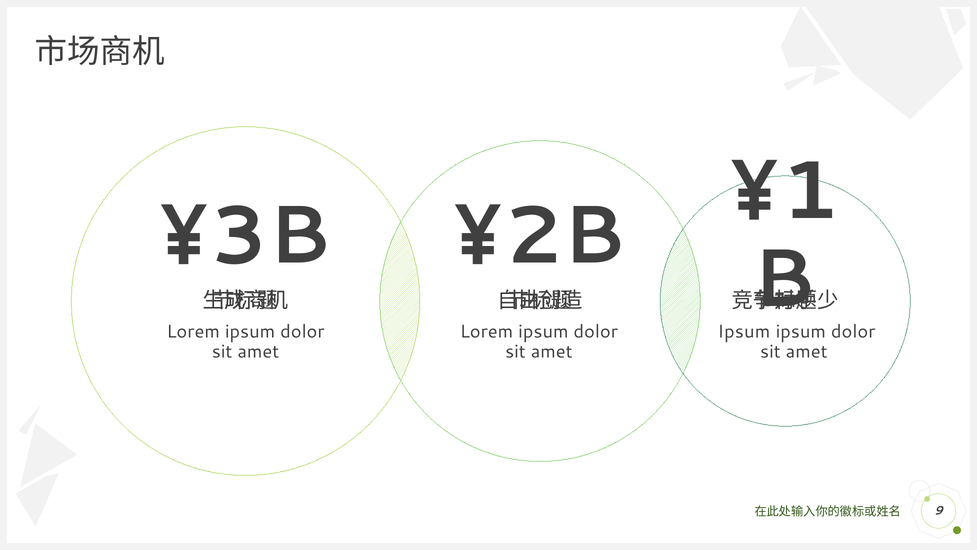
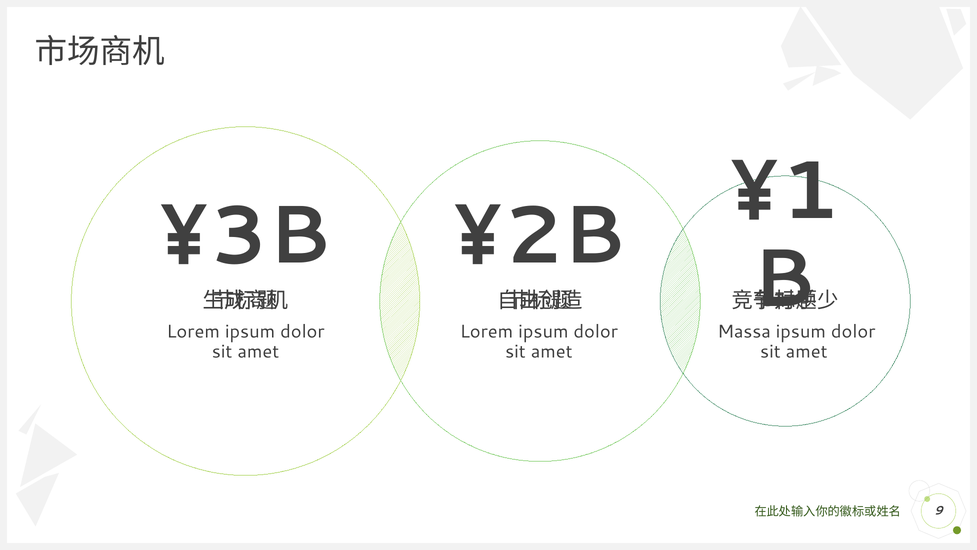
Ipsum: Ipsum -> Massa (744, 332)
